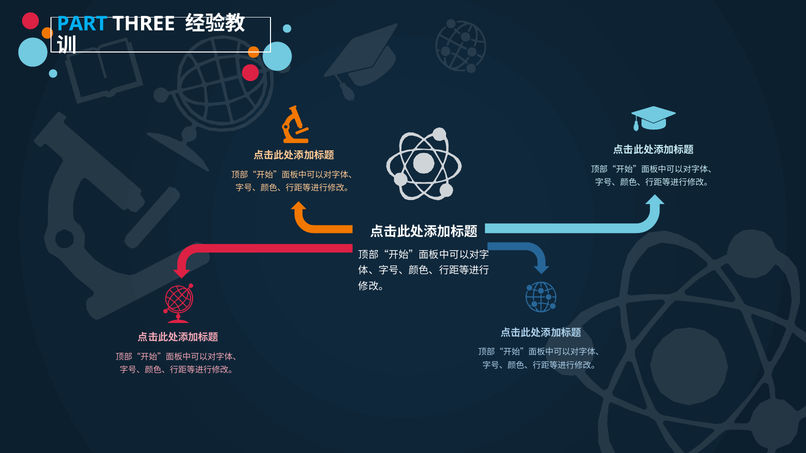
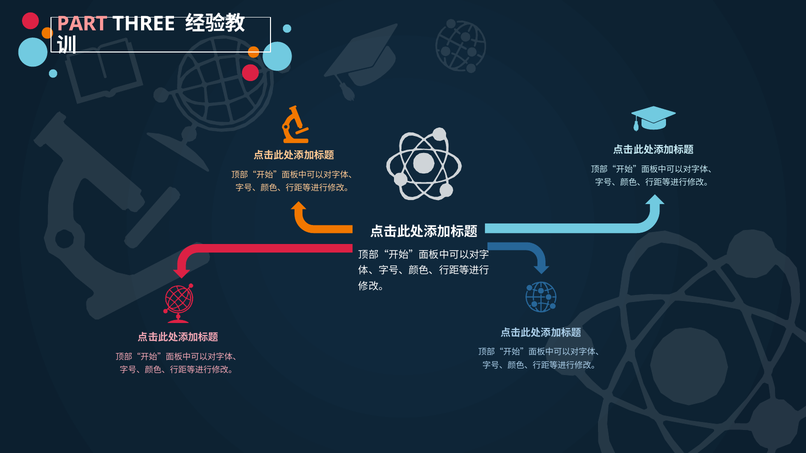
PART colour: light blue -> pink (82, 24)
